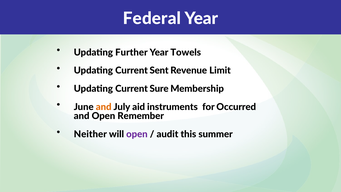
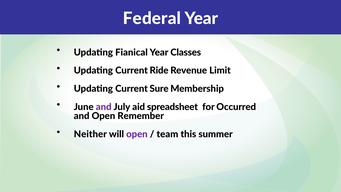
Further: Further -> Fianical (131, 52)
Towels: Towels -> Classes (186, 52)
Sent: Sent -> Ride (159, 71)
and colour: orange -> purple (104, 107)
instruments: instruments -> spreadsheet (172, 107)
audit: audit -> team (167, 134)
